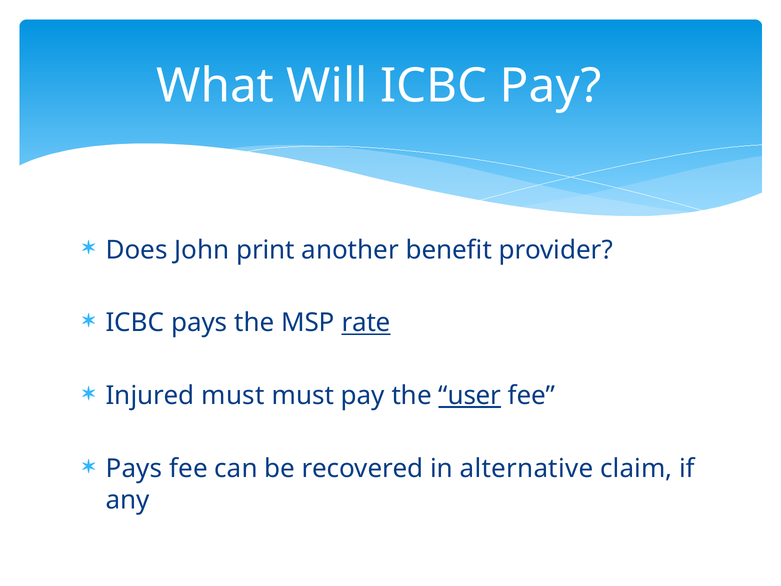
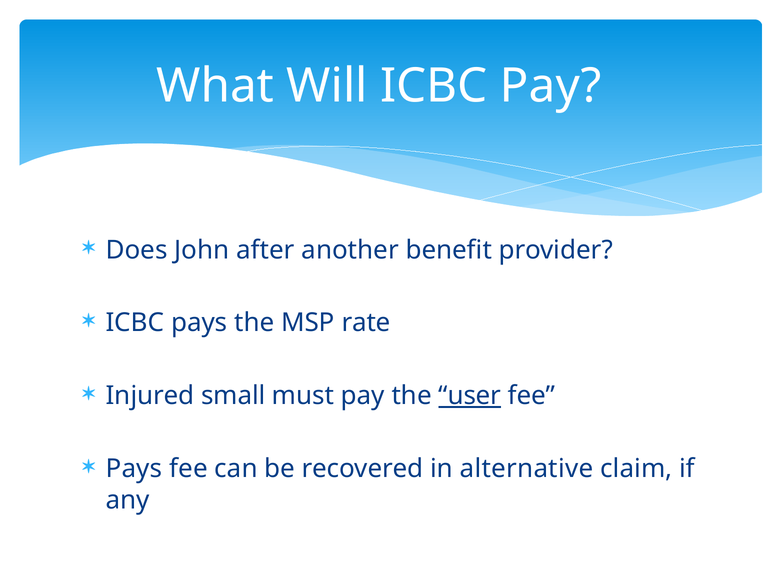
print: print -> after (265, 250)
rate underline: present -> none (366, 323)
Injured must: must -> small (233, 396)
